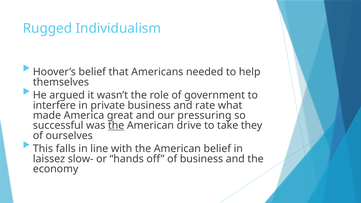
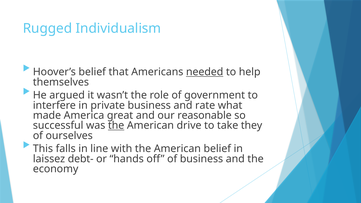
needed underline: none -> present (205, 72)
pressuring: pressuring -> reasonable (205, 115)
slow-: slow- -> debt- (81, 159)
